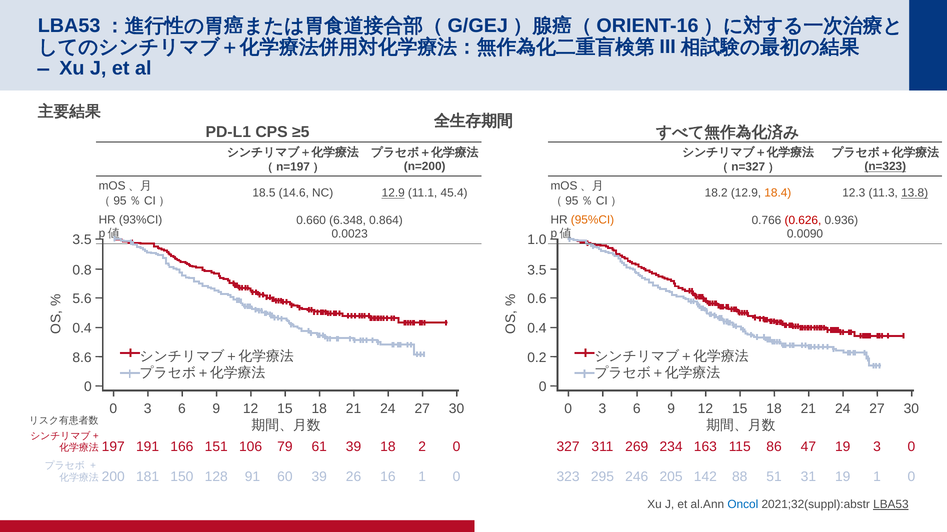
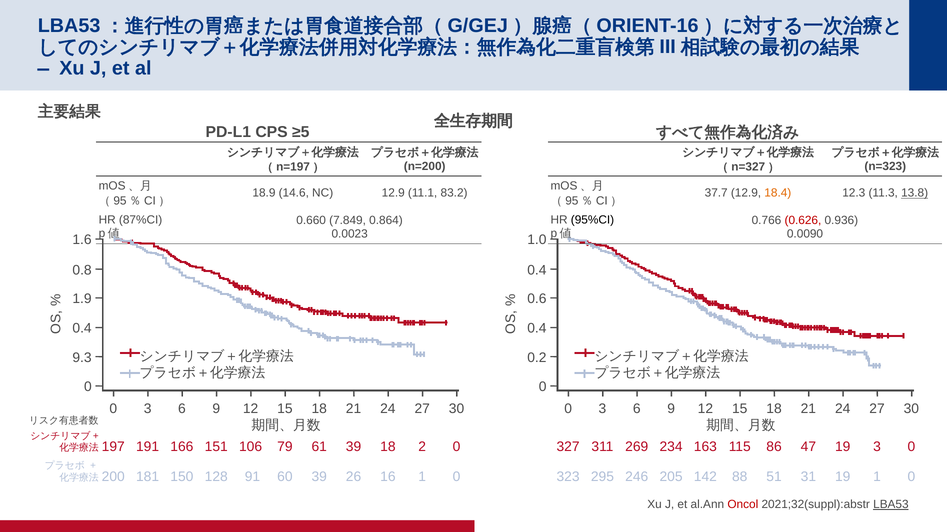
n=323 underline: present -> none (885, 167)
18.5: 18.5 -> 18.9 (264, 193)
12.9 underline: present -> none (393, 193)
45.4: 45.4 -> 83.2 (454, 193)
18.2: 18.2 -> 37.7 (716, 193)
93%CI: 93%CI -> 87%CI (141, 220)
95%CI colour: orange -> black (593, 220)
6.348: 6.348 -> 7.849 (348, 221)
3.5: 3.5 -> 1.6 (82, 240)
3.5: 3.5 -> 0.4 (537, 270)
5.6: 5.6 -> 1.9 (82, 299)
8.6: 8.6 -> 9.3 (82, 358)
Oncol colour: blue -> red (743, 505)
